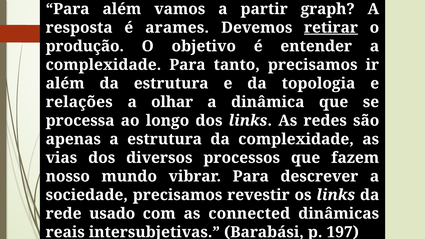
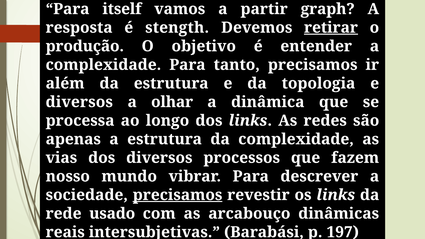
Para além: além -> itself (122, 9)
arames: arames -> stength (177, 28)
relações: relações -> diversos (79, 102)
precisamos underline: none -> present (178, 195)
connected: connected -> arcabouço (249, 214)
